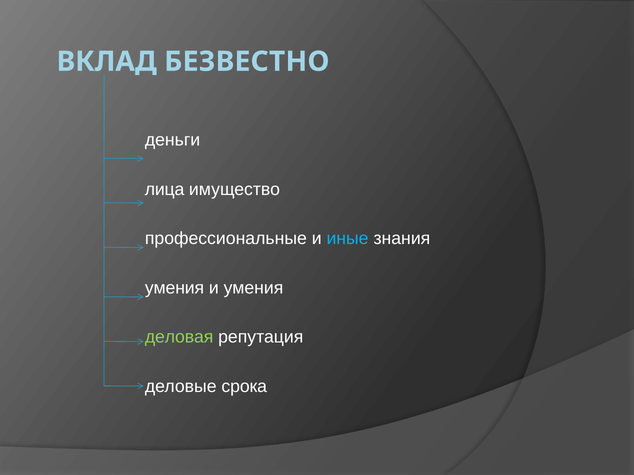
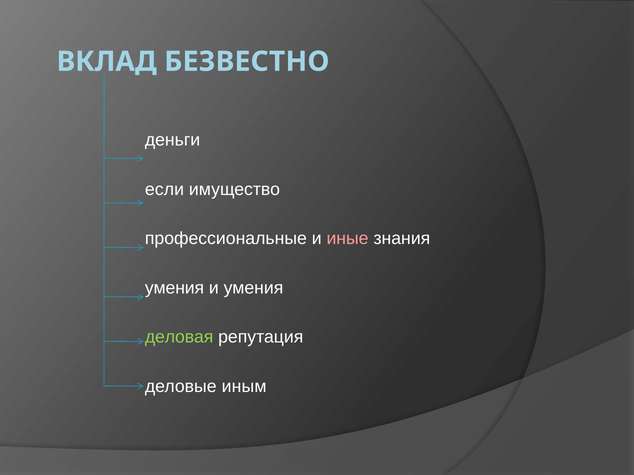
лица: лица -> если (164, 189)
иные colour: light blue -> pink (348, 239)
срока: срока -> иным (244, 387)
